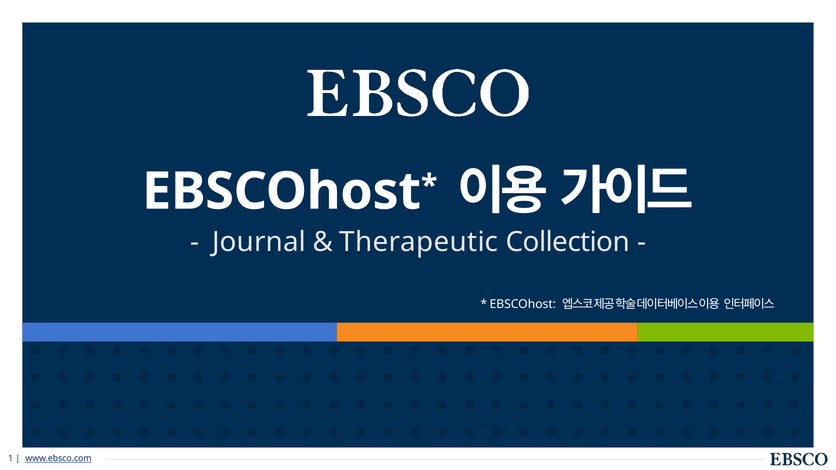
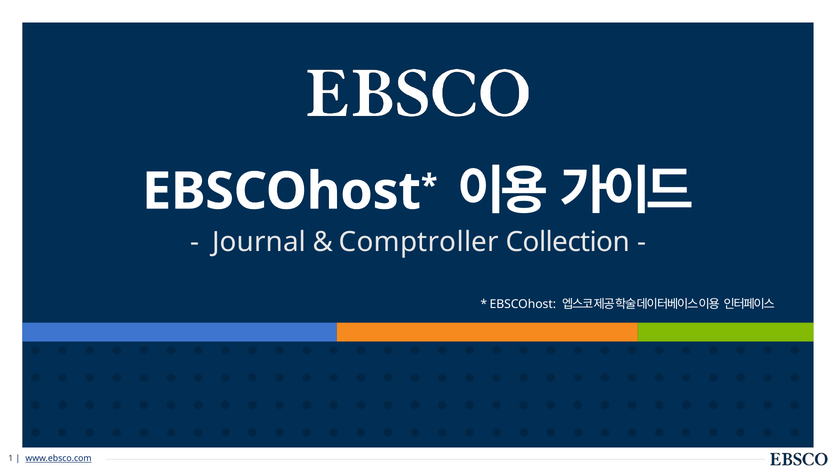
Therapeutic: Therapeutic -> Comptroller (419, 242)
